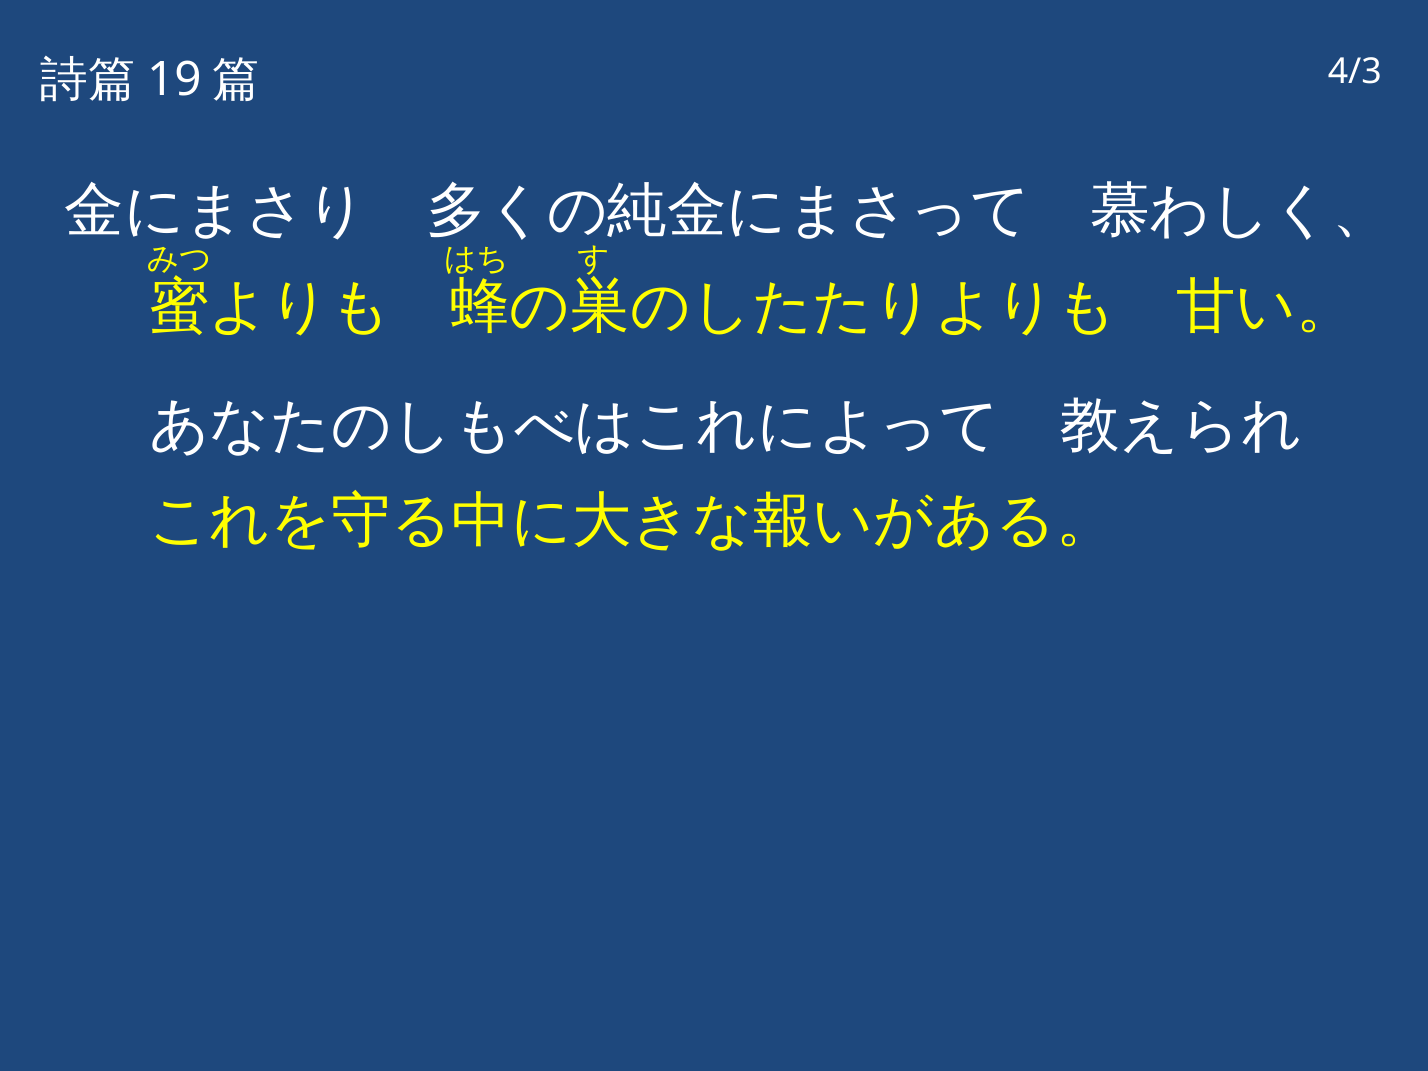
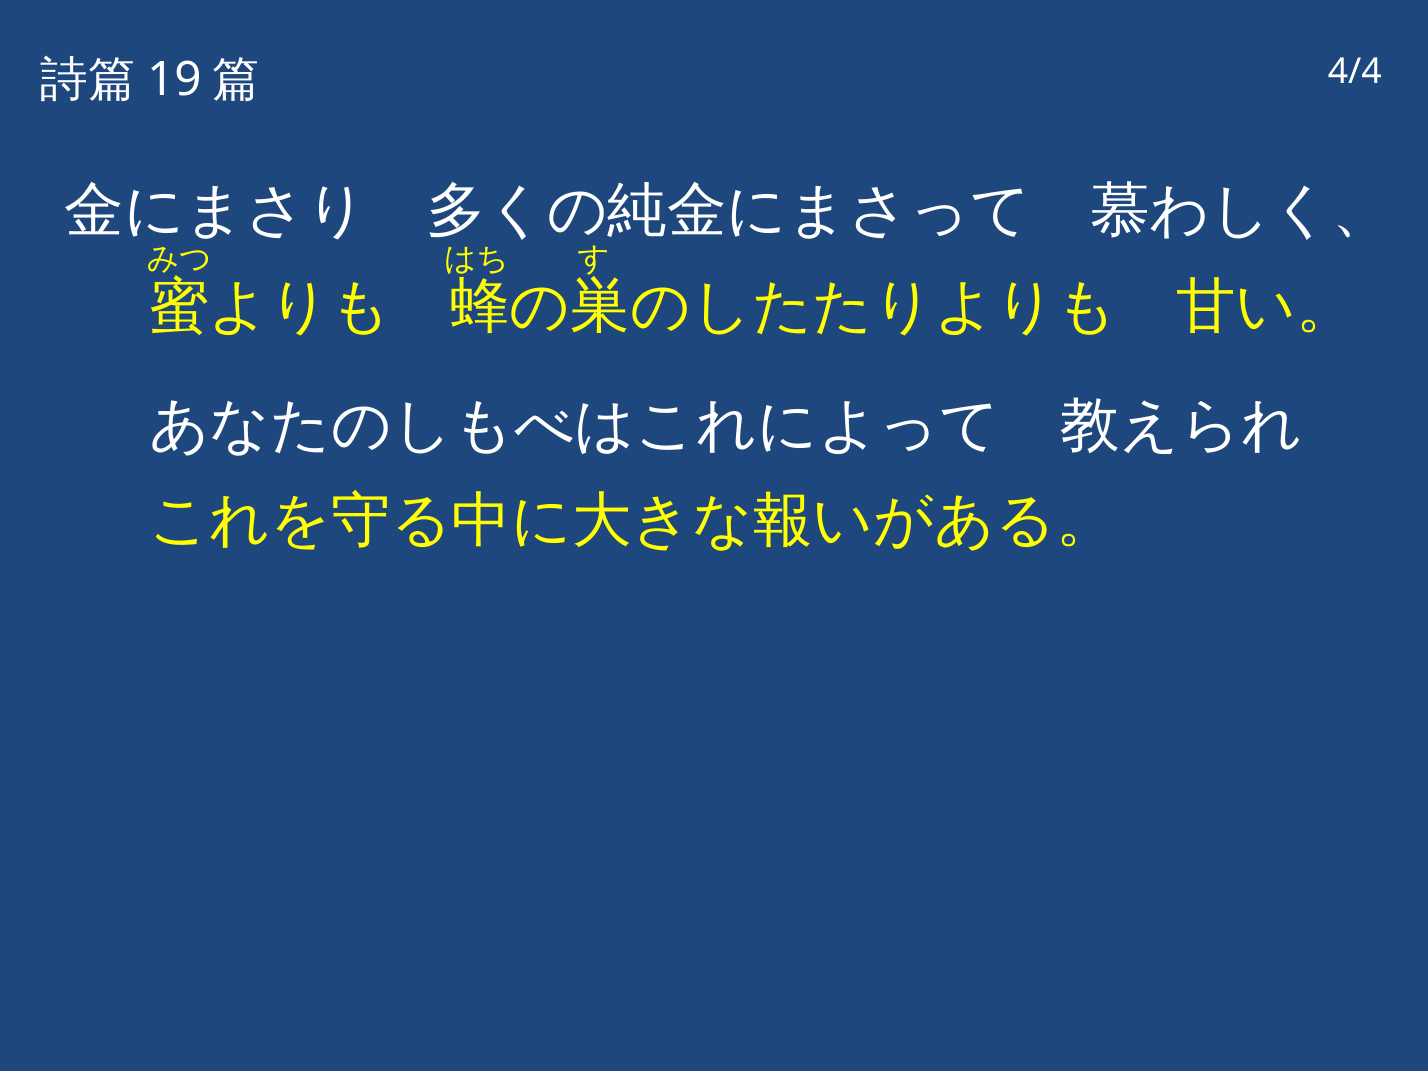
4/3: 4/3 -> 4/4 (1355, 72)
